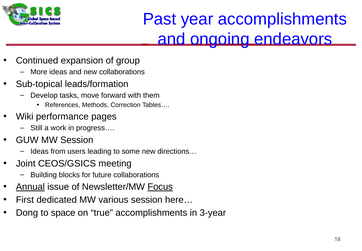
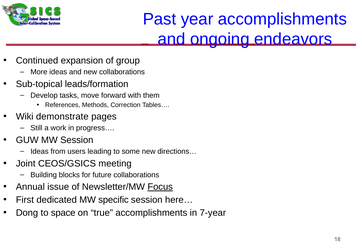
performance: performance -> demonstrate (62, 116)
Annual underline: present -> none (30, 187)
various: various -> specific (113, 200)
3-year: 3-year -> 7-year (213, 213)
